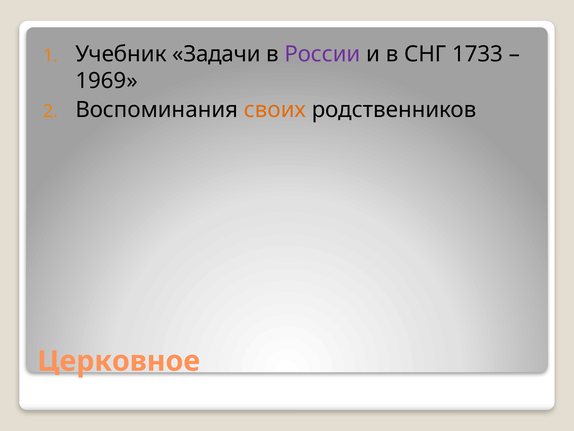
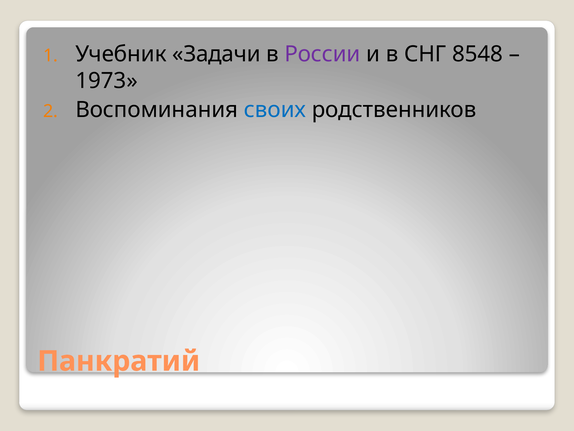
1733: 1733 -> 8548 (478, 54)
1969: 1969 -> 1973 (107, 81)
своих colour: orange -> blue (275, 110)
Церковное: Церковное -> Панкратий (119, 361)
